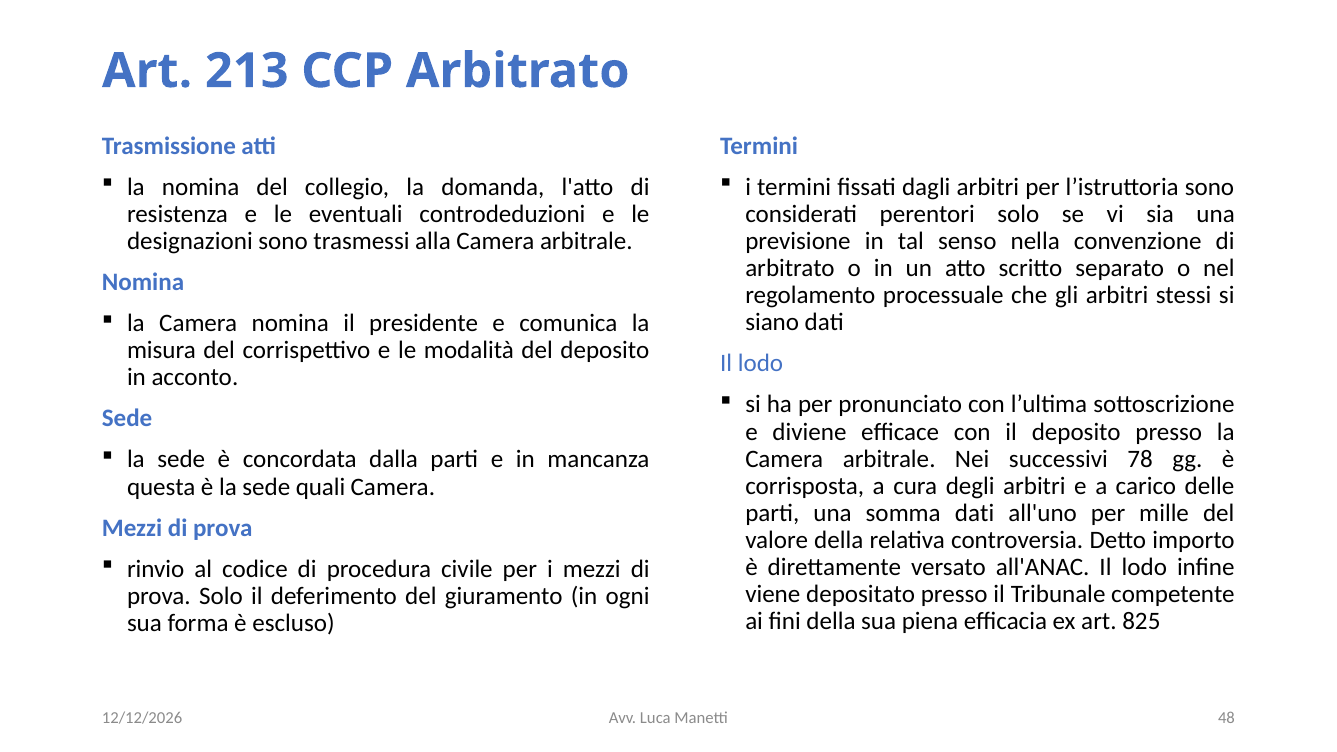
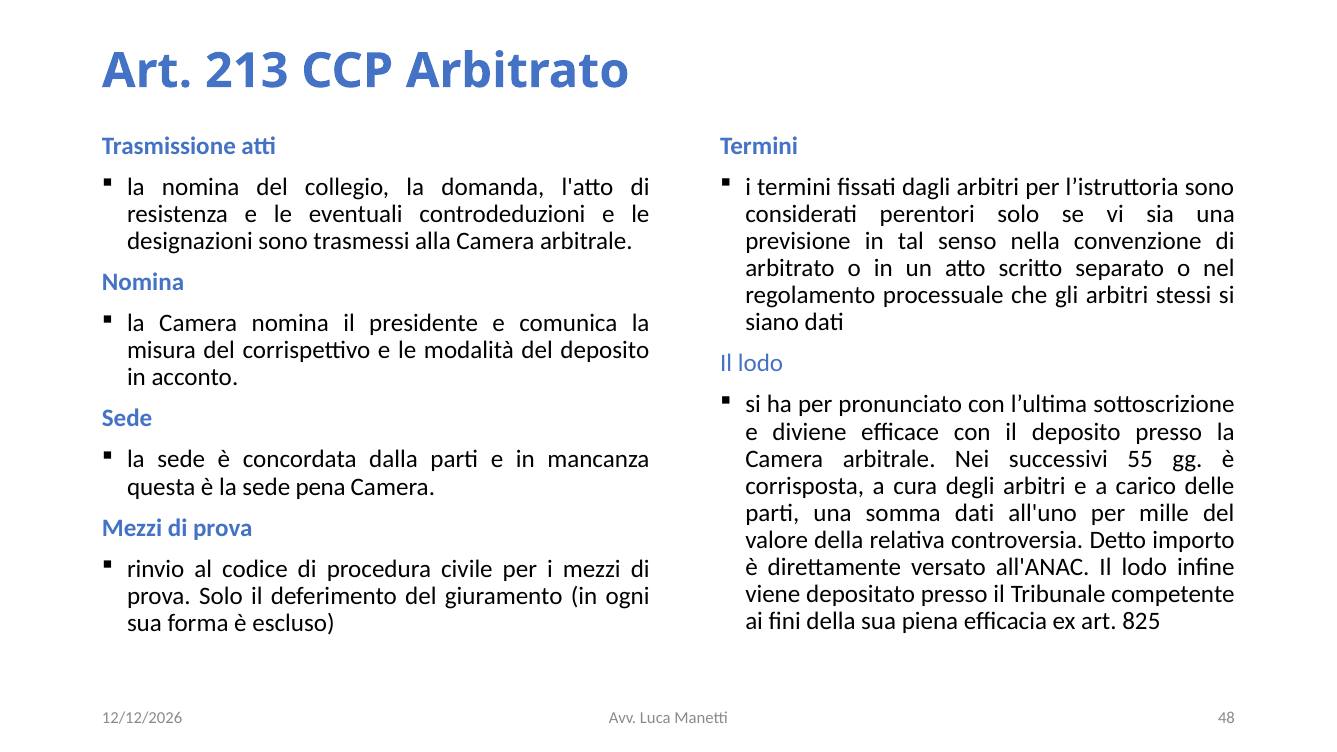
78: 78 -> 55 (1140, 459)
quali: quali -> pena (321, 487)
